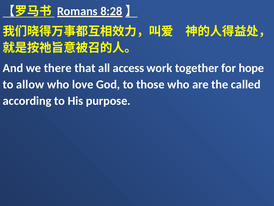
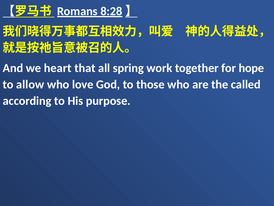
there: there -> heart (58, 68)
access: access -> spring (128, 68)
